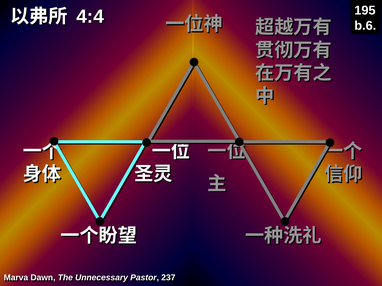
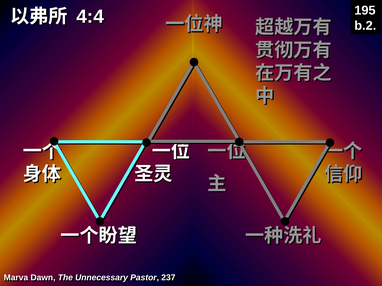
b.6: b.6 -> b.2 (365, 26)
